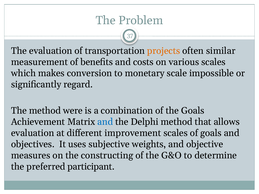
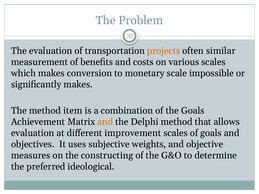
significantly regard: regard -> makes (78, 84)
were: were -> item (73, 111)
and colour: blue -> orange (105, 122)
participant: participant -> ideological (91, 167)
